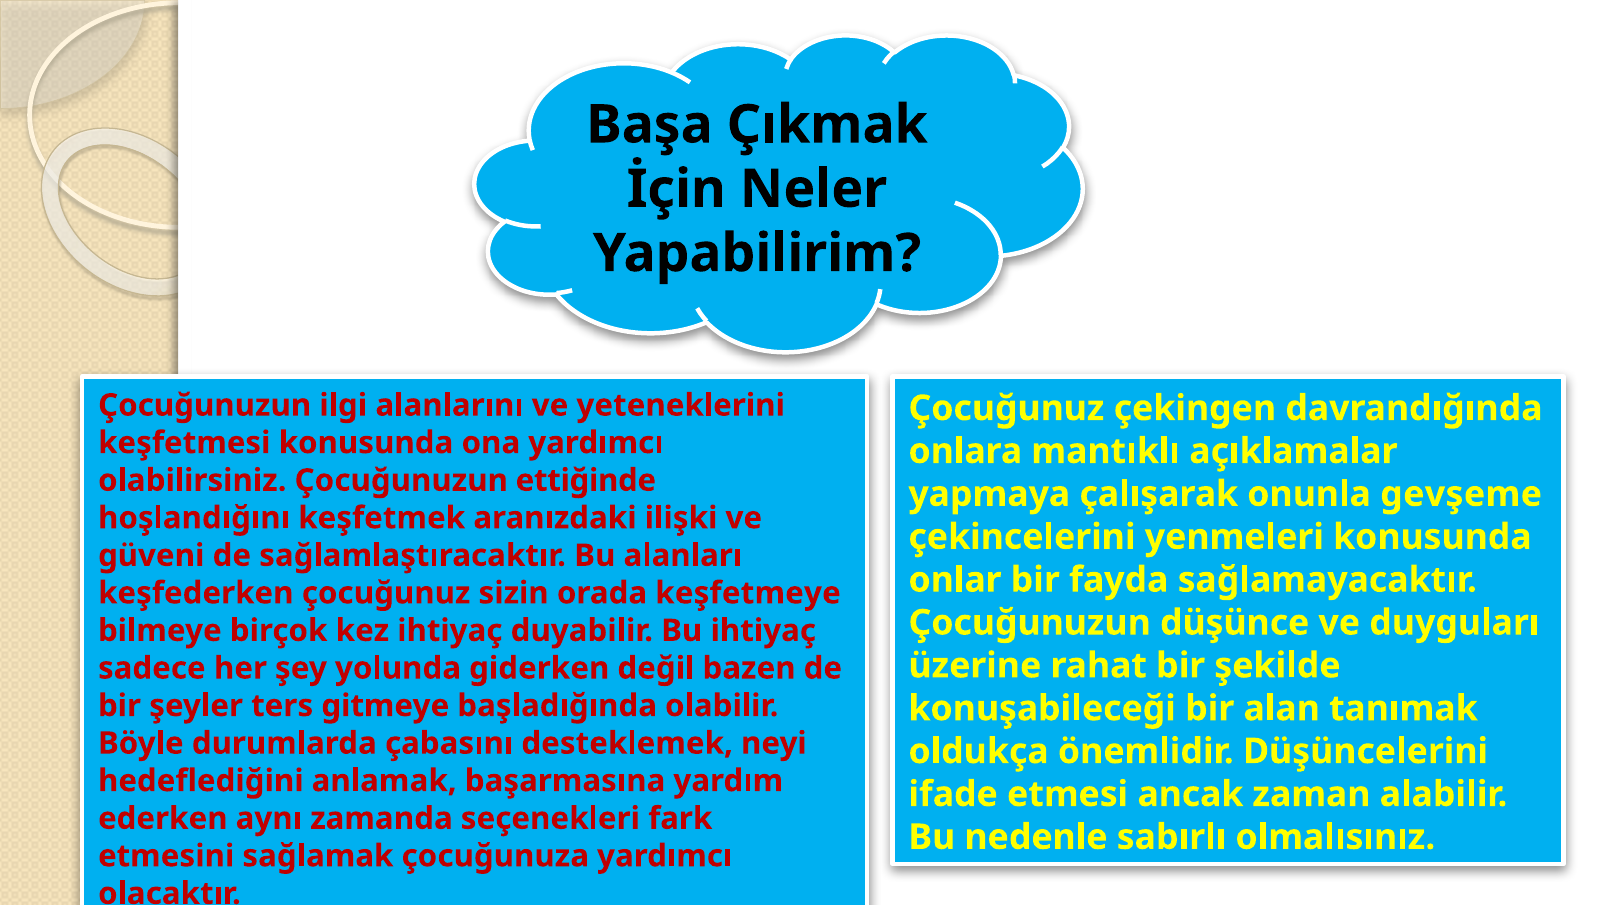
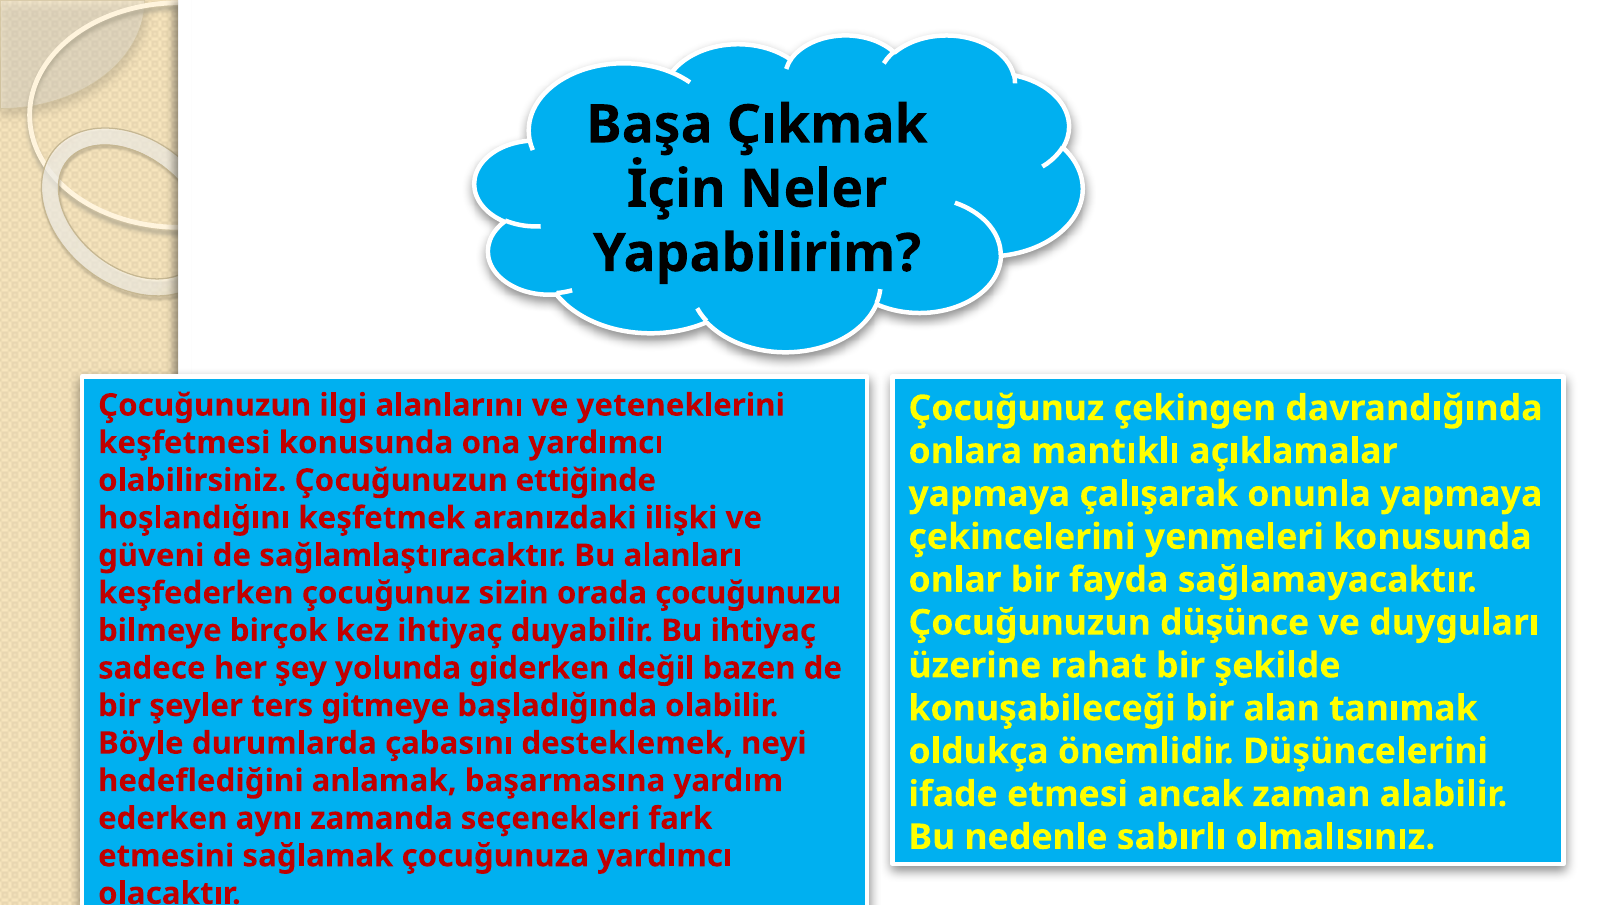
onunla gevşeme: gevşeme -> yapmaya (1461, 494)
keşfetmeye: keşfetmeye -> çocuğunuzu (748, 593)
